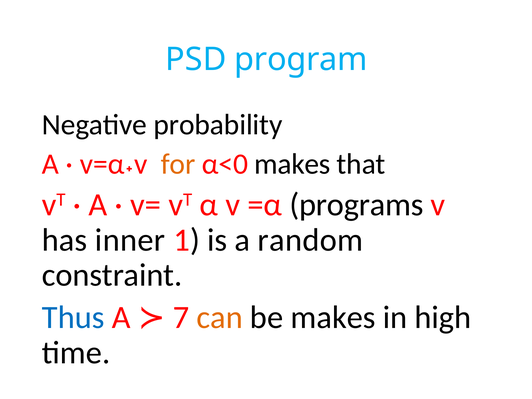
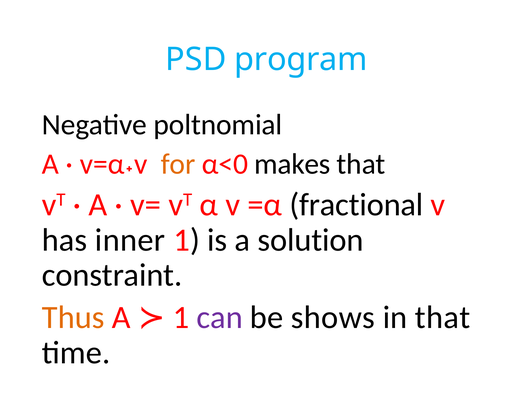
probability: probability -> poltnomial (218, 125)
programs: programs -> fractional (356, 205)
random: random -> solution (311, 240)
can colour: orange -> purple (220, 318)
be makes: makes -> shows (333, 318)
in high: high -> that (443, 318)
Thus colour: blue -> orange (73, 318)
A 7: 7 -> 1 (181, 318)
